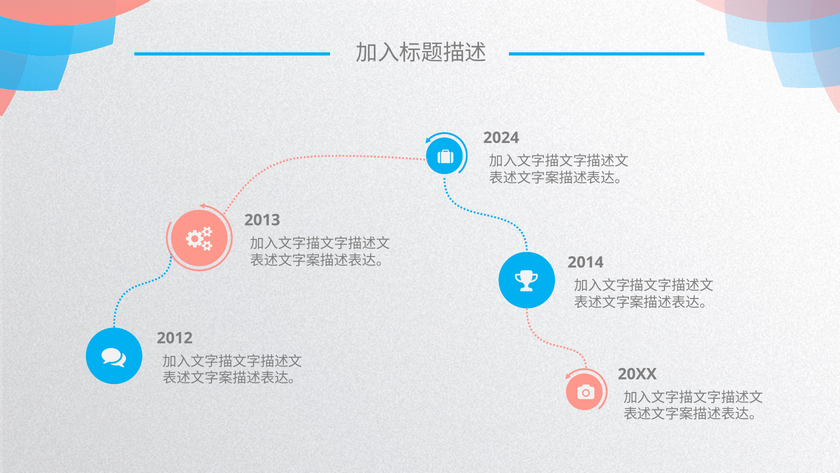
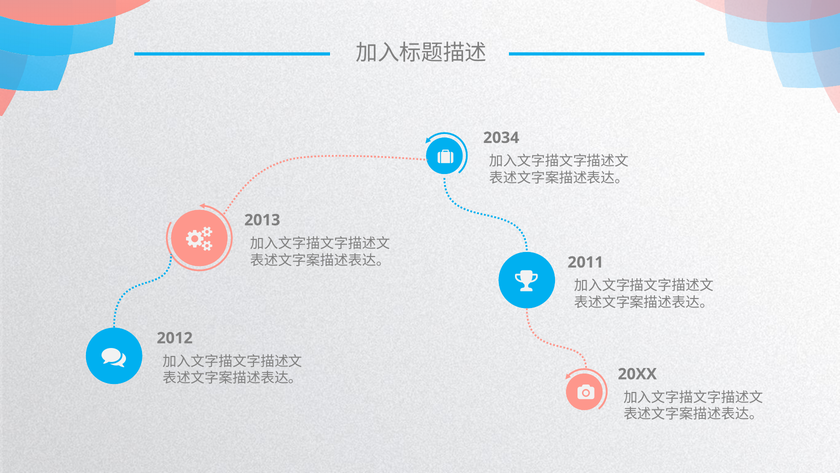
2024: 2024 -> 2034 (501, 138)
2014: 2014 -> 2011 (586, 262)
